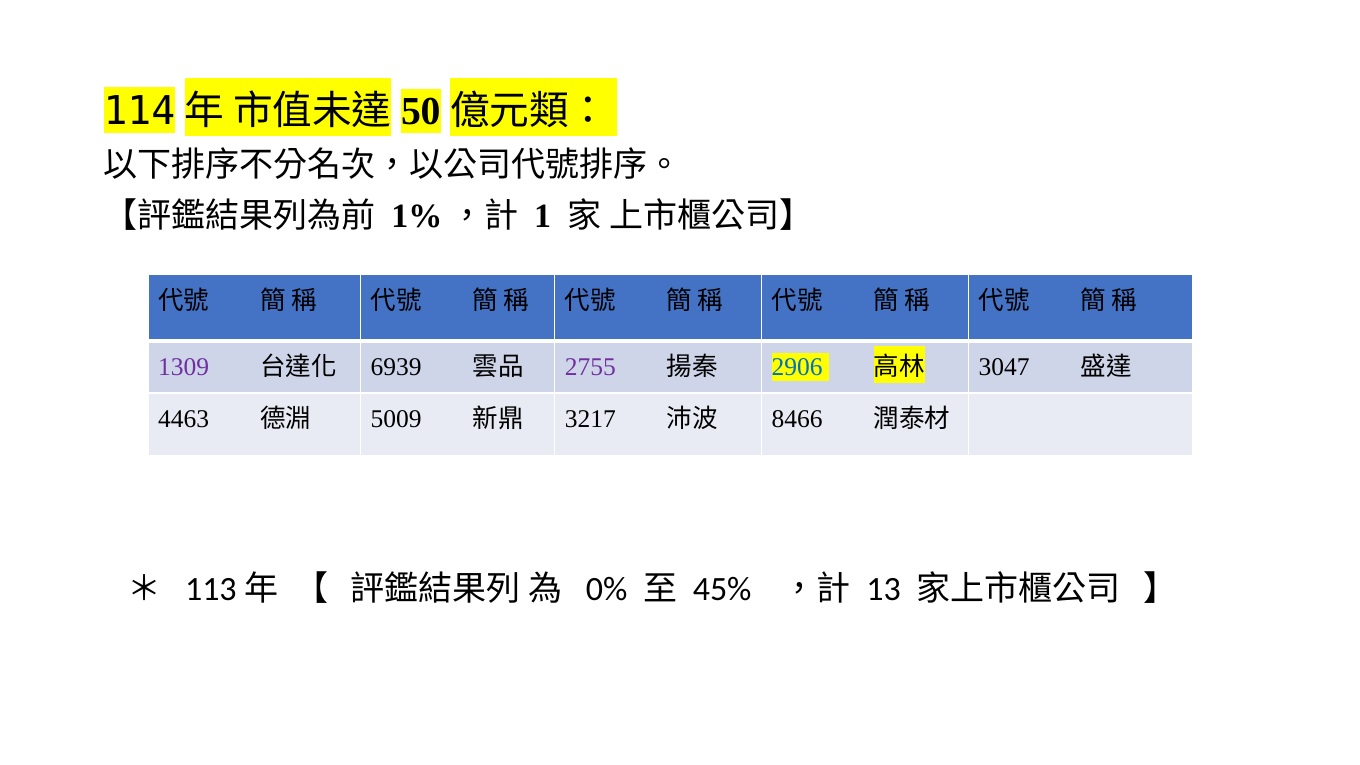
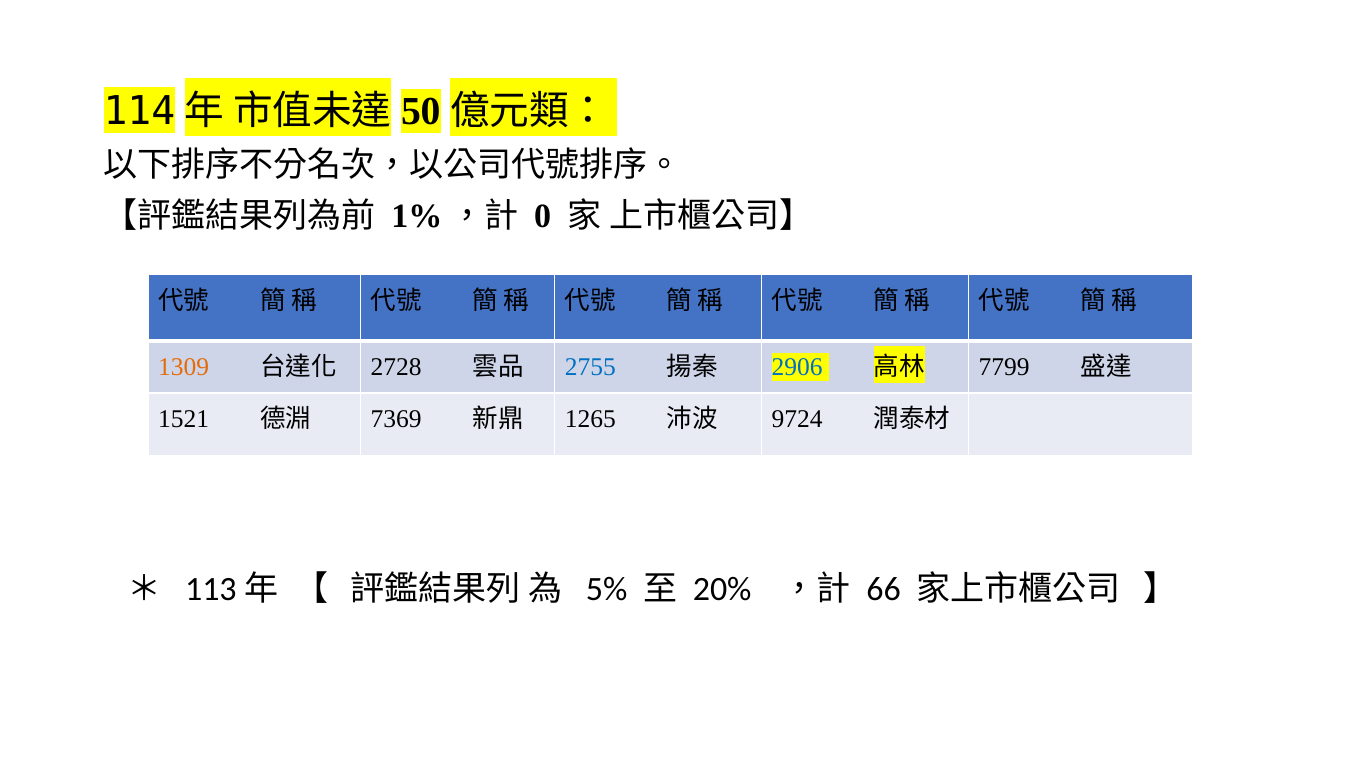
1: 1 -> 0 (543, 216)
1309 colour: purple -> orange (184, 367)
6939: 6939 -> 2728 (396, 367)
2755 colour: purple -> blue (590, 367)
3047: 3047 -> 7799 (1004, 367)
4463: 4463 -> 1521 (184, 419)
5009: 5009 -> 7369 (396, 419)
3217: 3217 -> 1265 (590, 419)
8466: 8466 -> 9724 (797, 419)
0%: 0% -> 5% (607, 589)
45%: 45% -> 20% (722, 589)
13: 13 -> 66 (884, 589)
